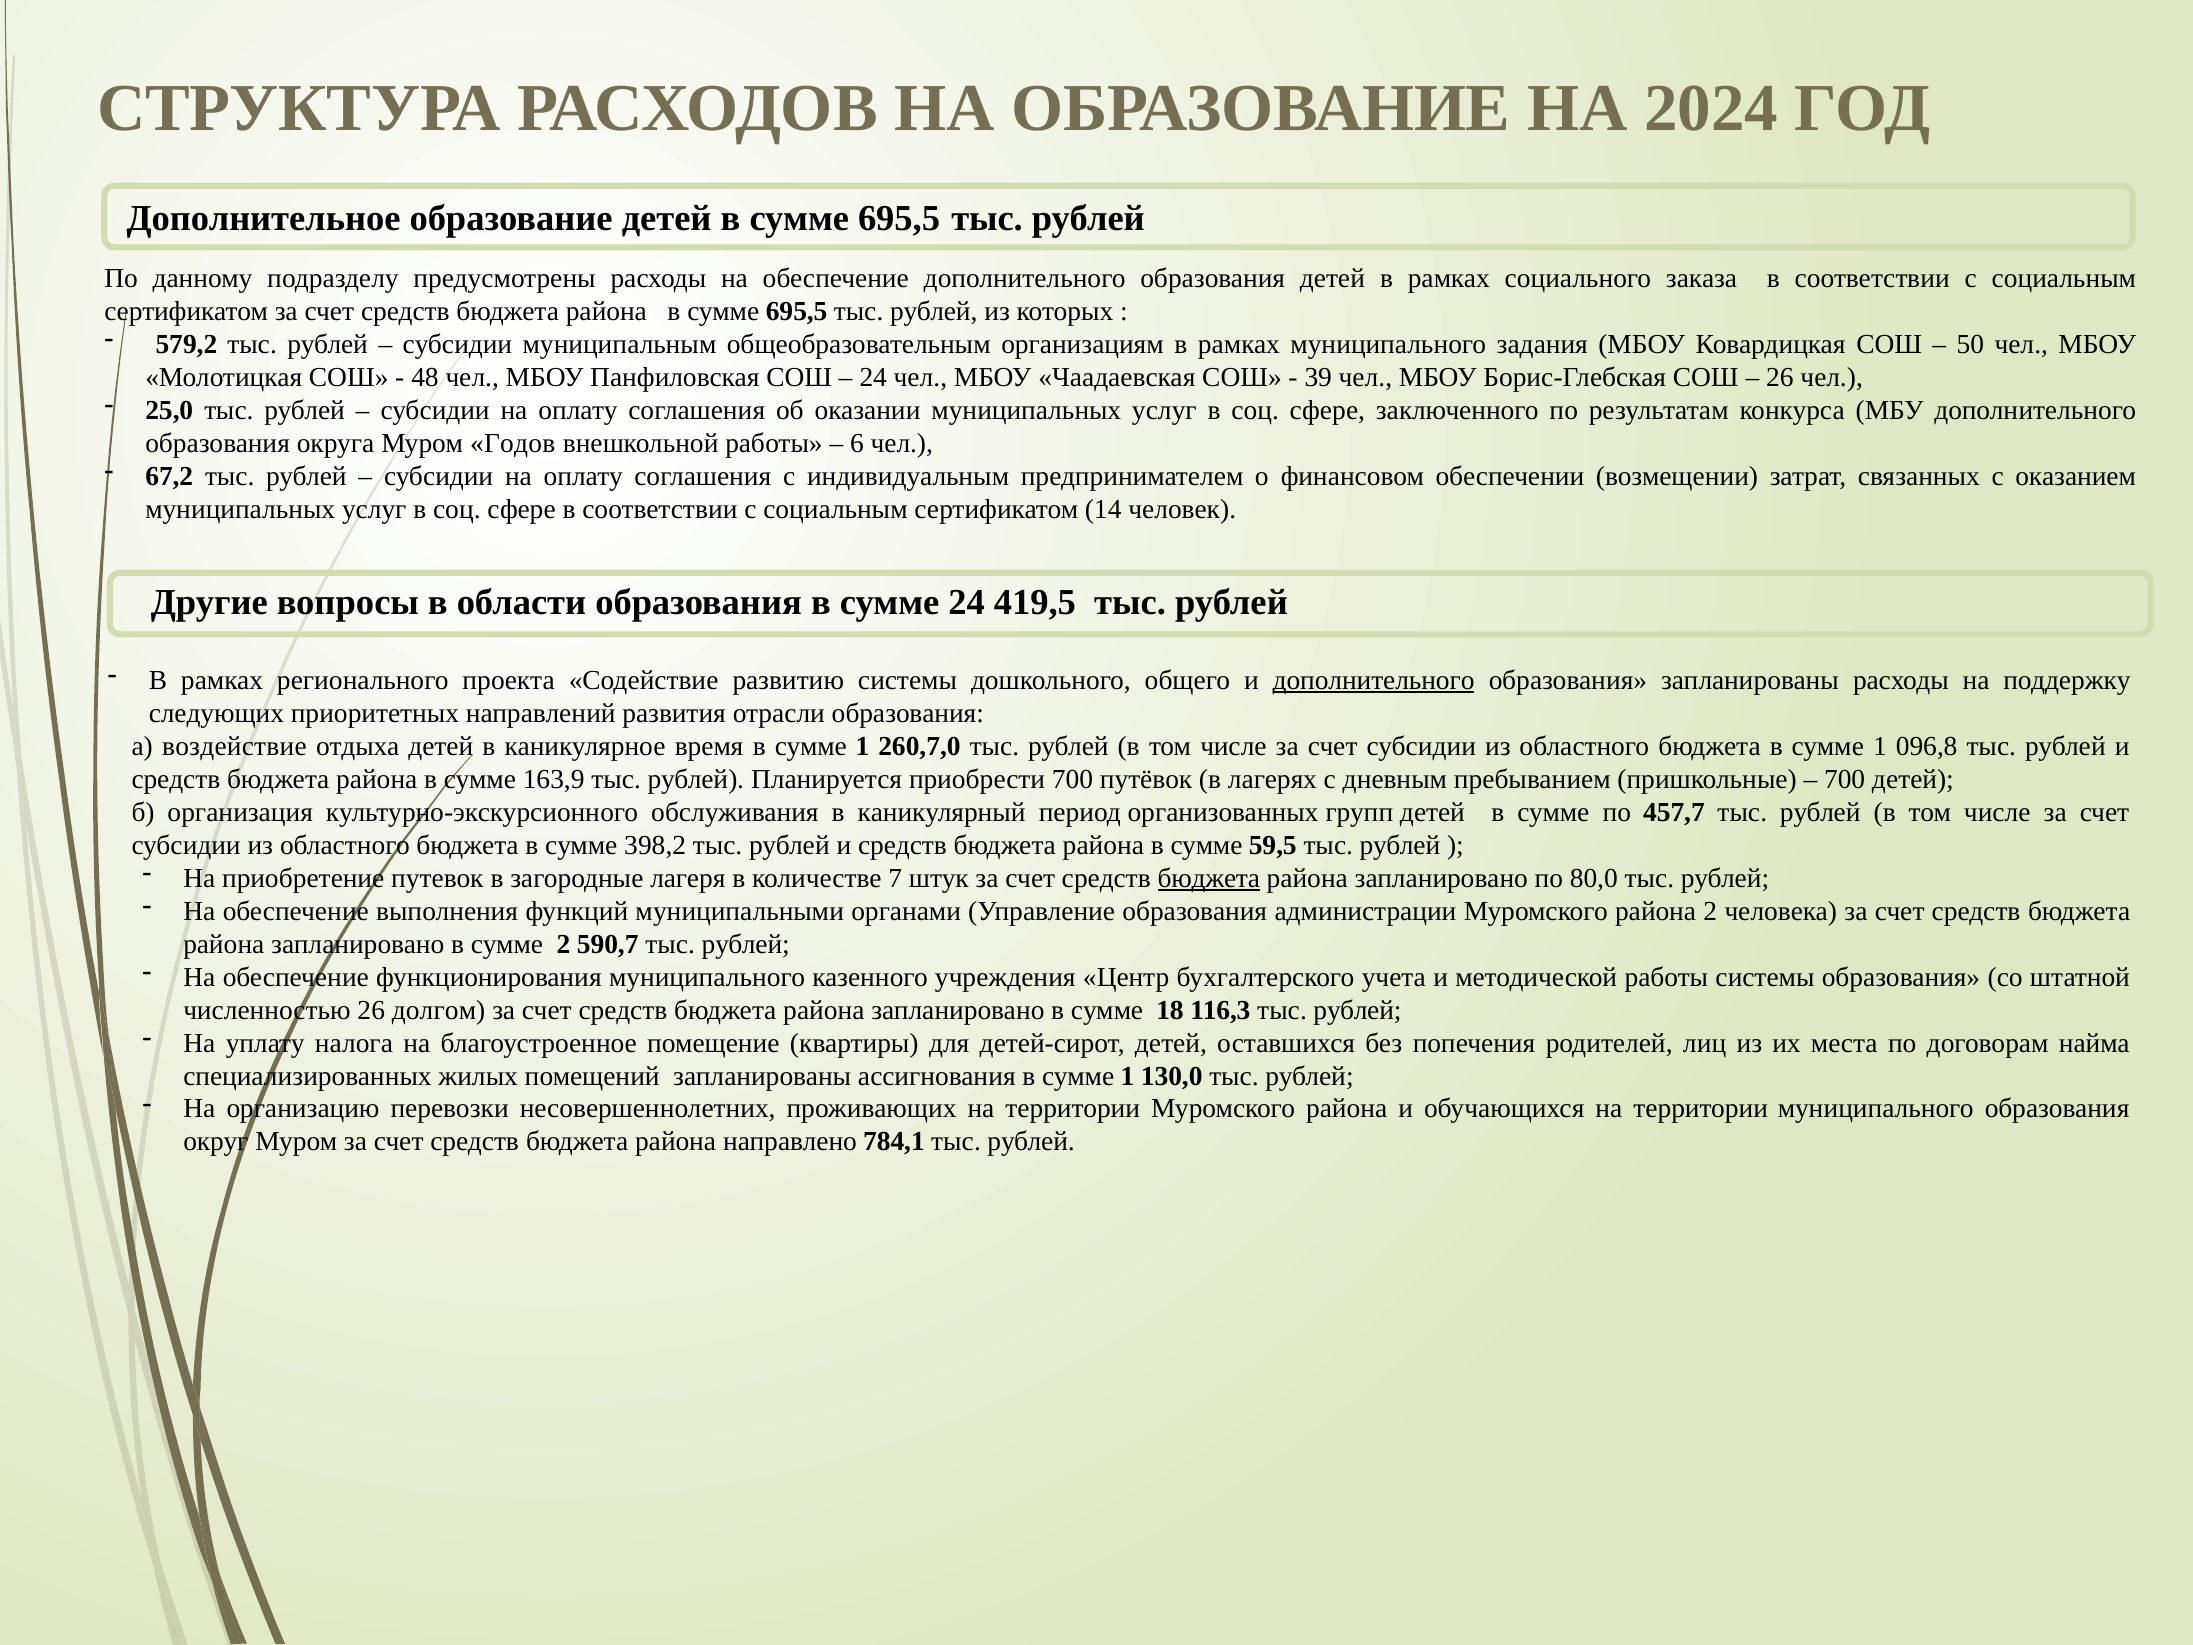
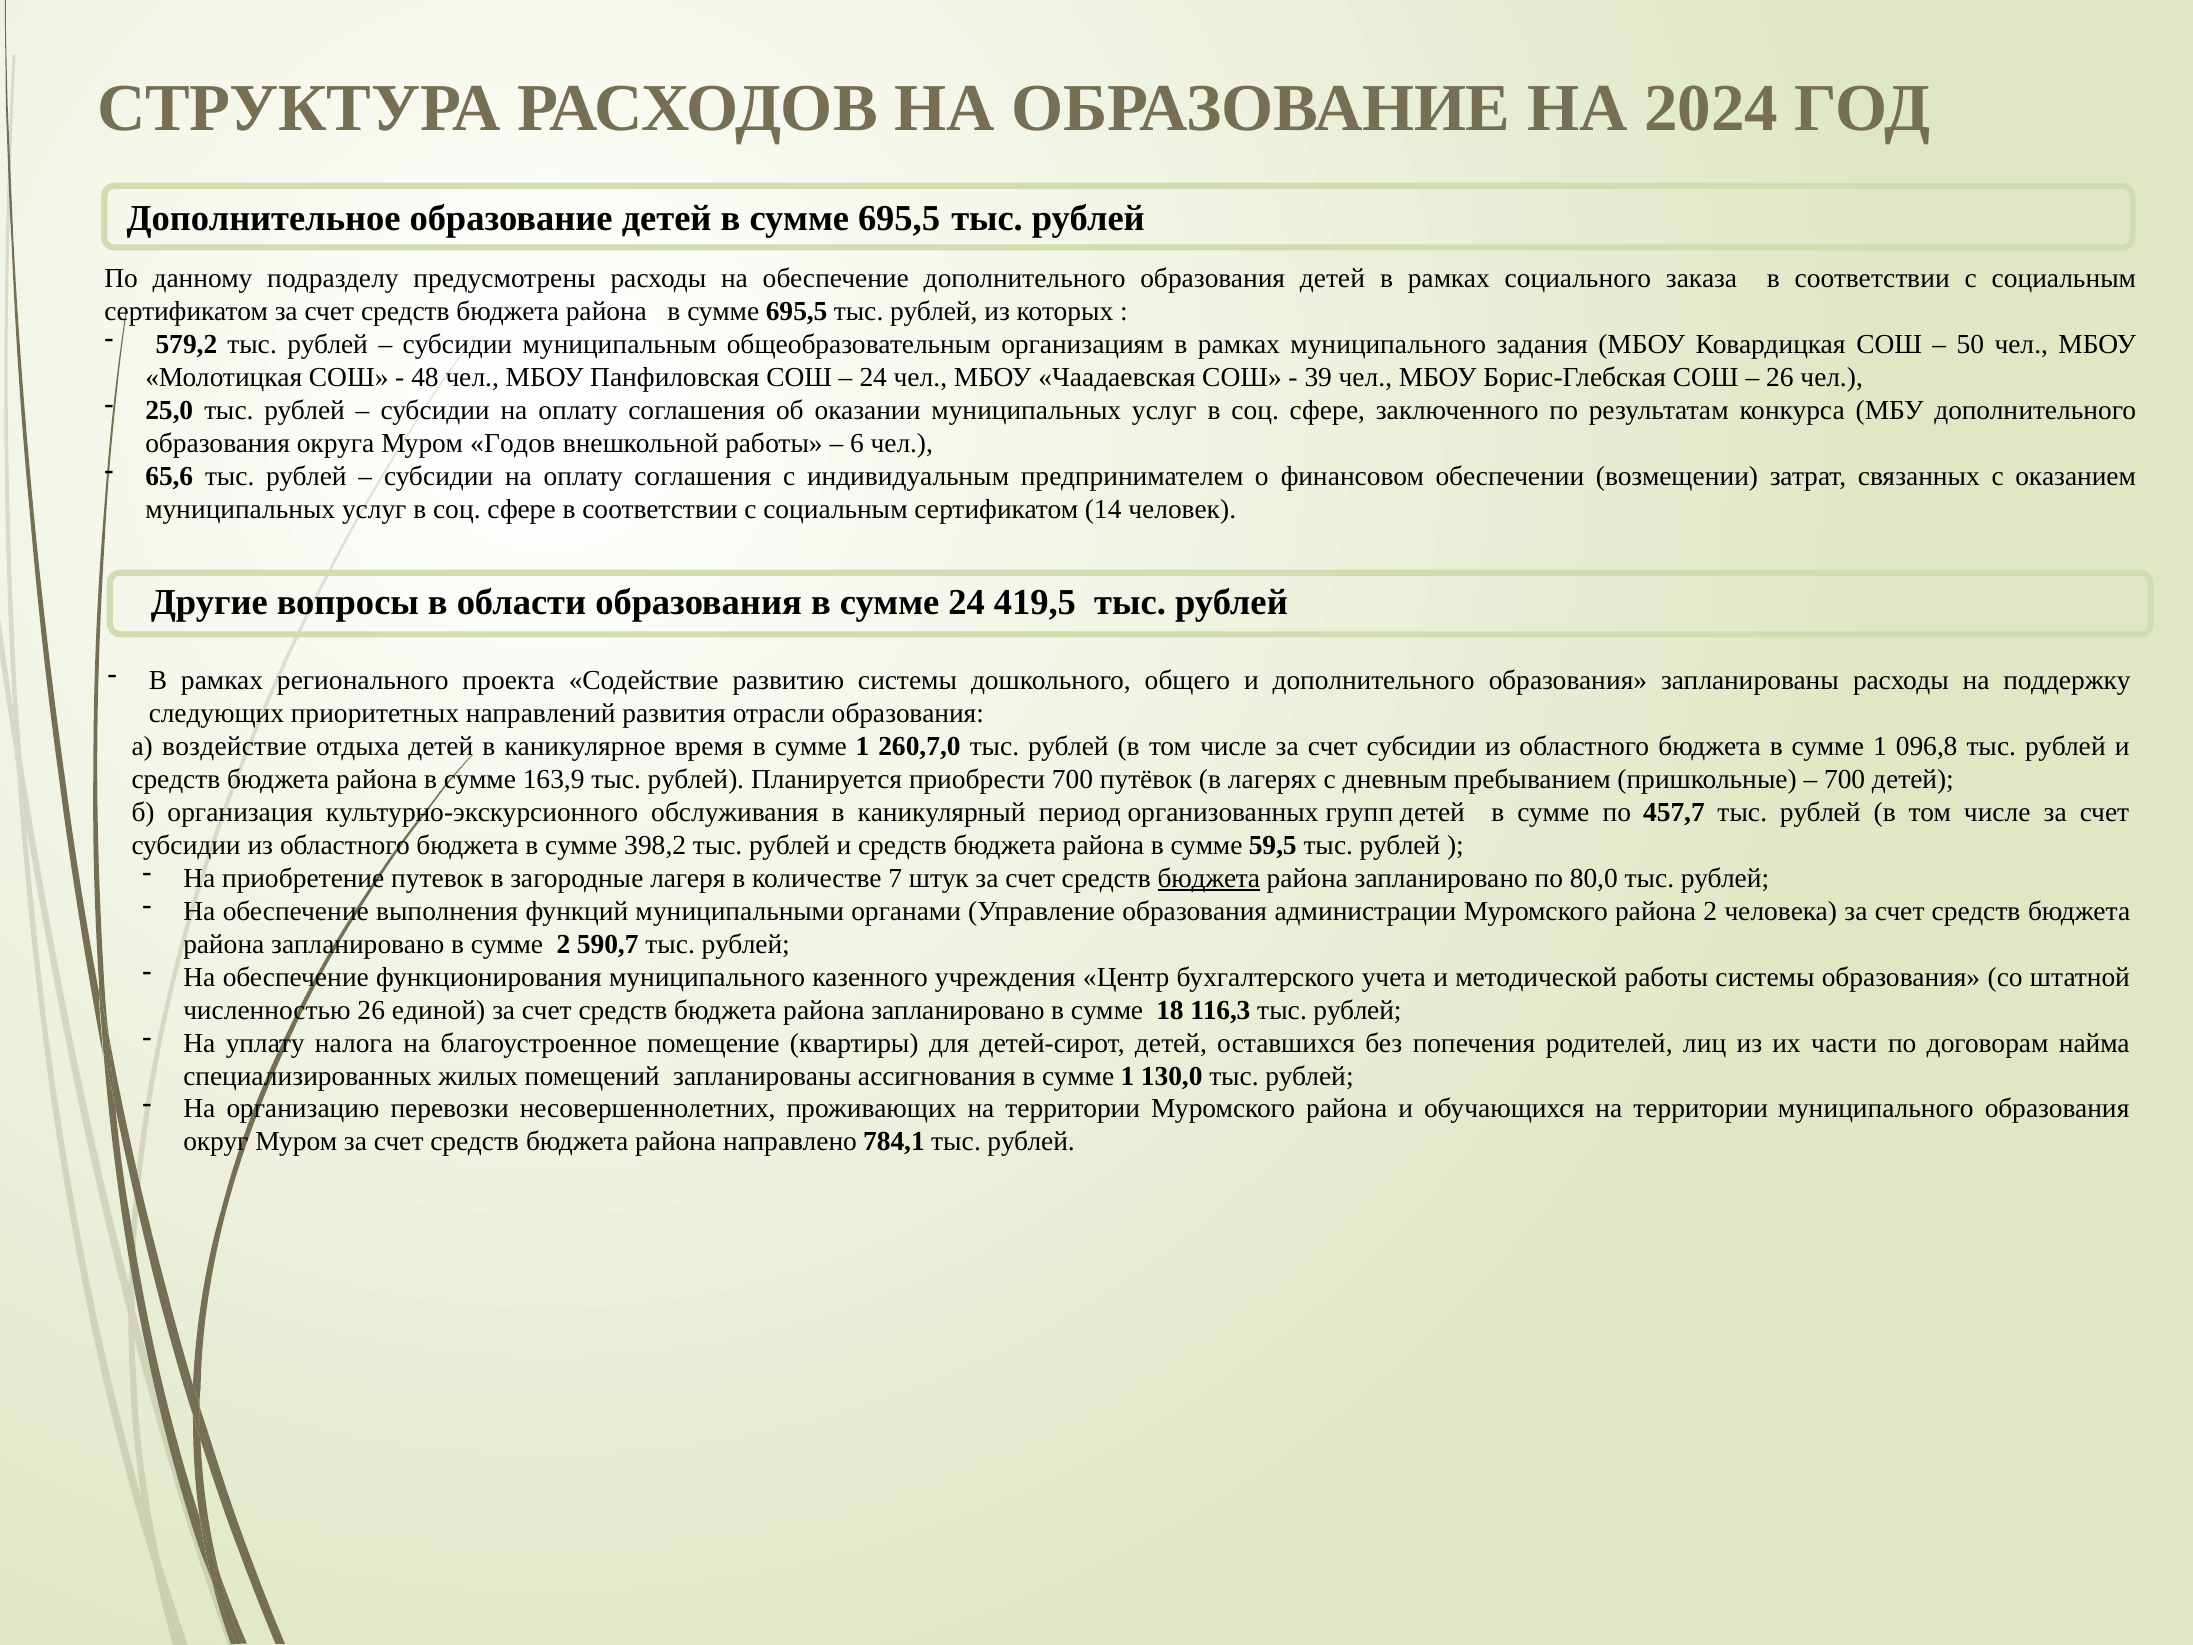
67,2: 67,2 -> 65,6 (169, 476)
дополнительного underline: present -> none (1374, 680)
долгом: долгом -> единой (439, 1010)
места: места -> части (1844, 1043)
